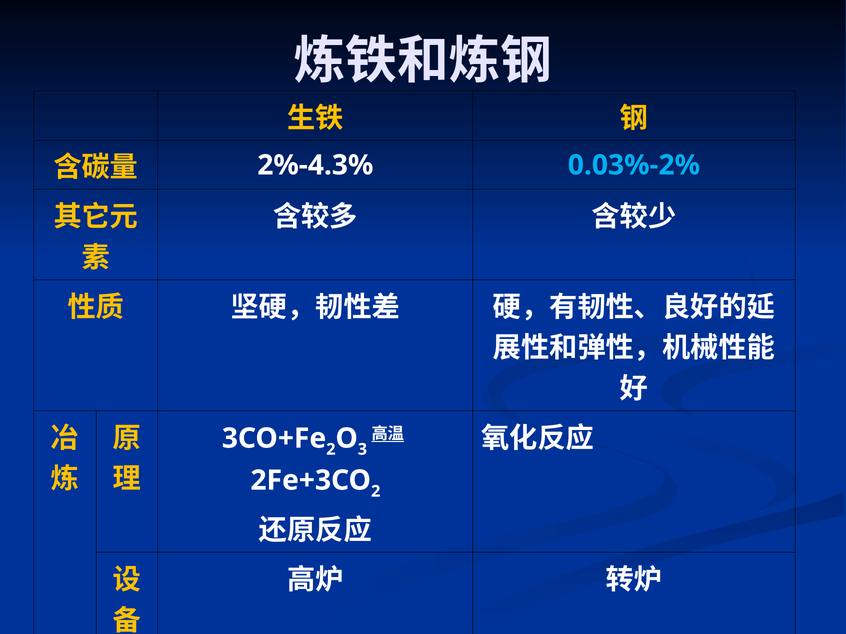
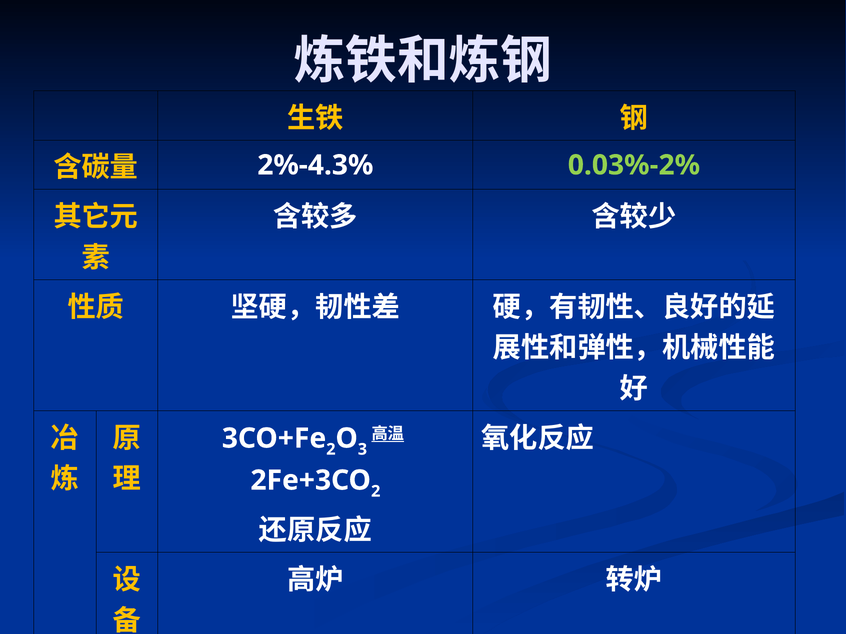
0.03%-2% colour: light blue -> light green (634, 165)
